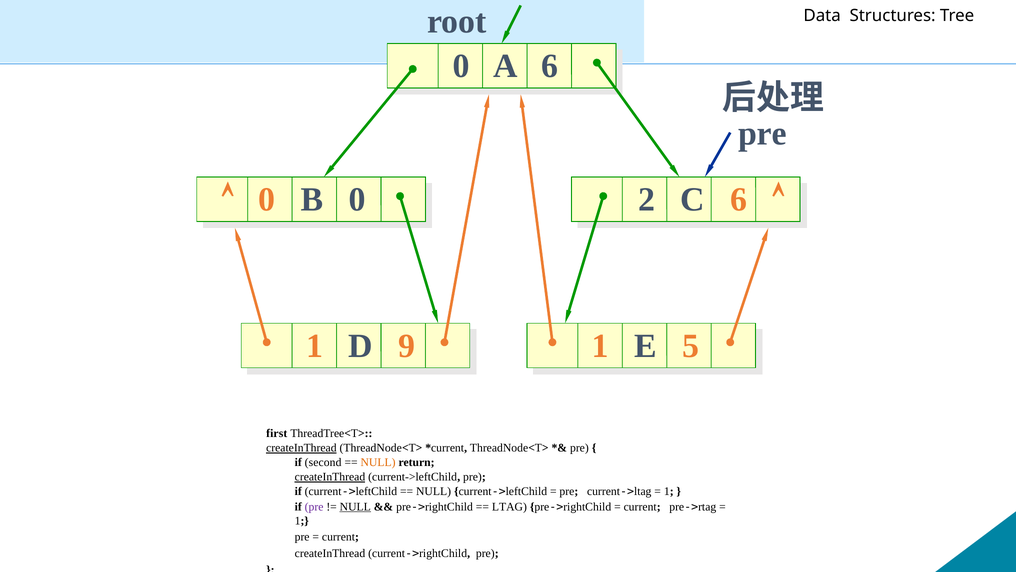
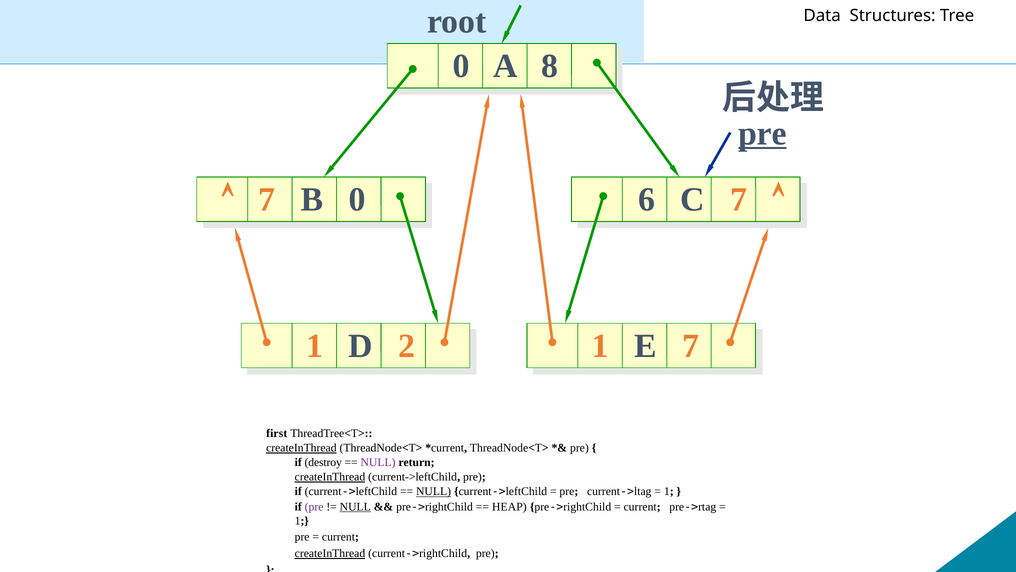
A 6: 6 -> 8 (550, 66)
pre underline: none -> present (762, 133)
0: 0 -> 7 (267, 200)
2: 2 -> 6 (647, 200)
C 6: 6 -> 7 (739, 200)
9: 9 -> 2 (407, 346)
E 5: 5 -> 7 (691, 346)
second: second -> destroy (323, 462)
NULL colour: orange -> purple (378, 462)
NULL underline: none -> present (434, 491)
LTAG: LTAG -> HEAP (509, 506)
createInThread underline: none -> present (330, 553)
